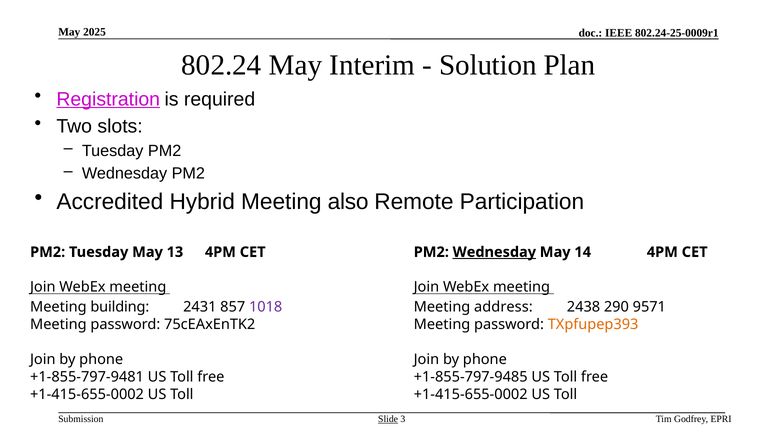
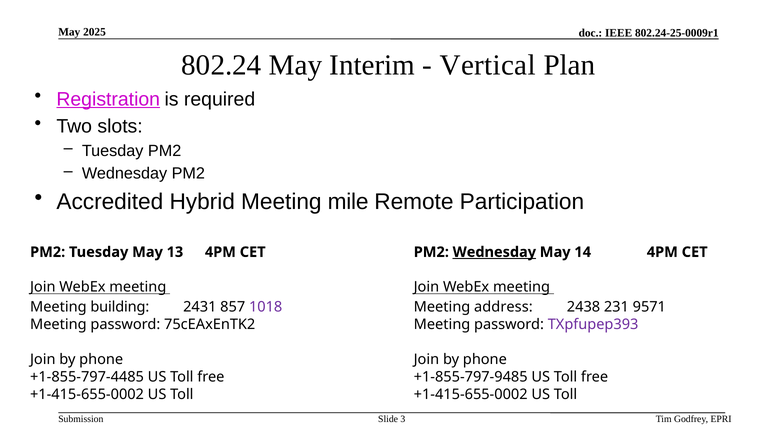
Solution: Solution -> Vertical (488, 65)
also: also -> mile (348, 202)
290: 290 -> 231 (616, 307)
TXpfupep393 colour: orange -> purple (593, 324)
+1-855-797-9481: +1-855-797-9481 -> +1-855-797-4485 (87, 377)
Slide underline: present -> none (388, 419)
